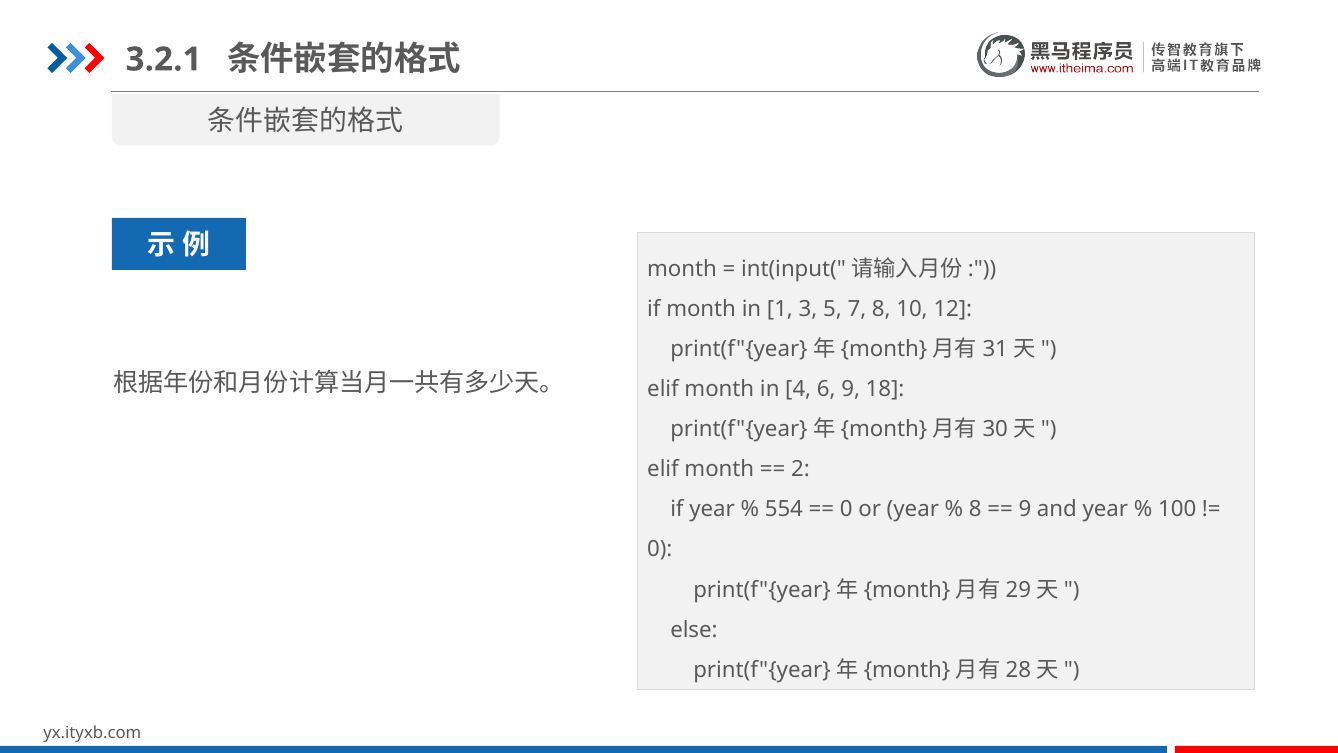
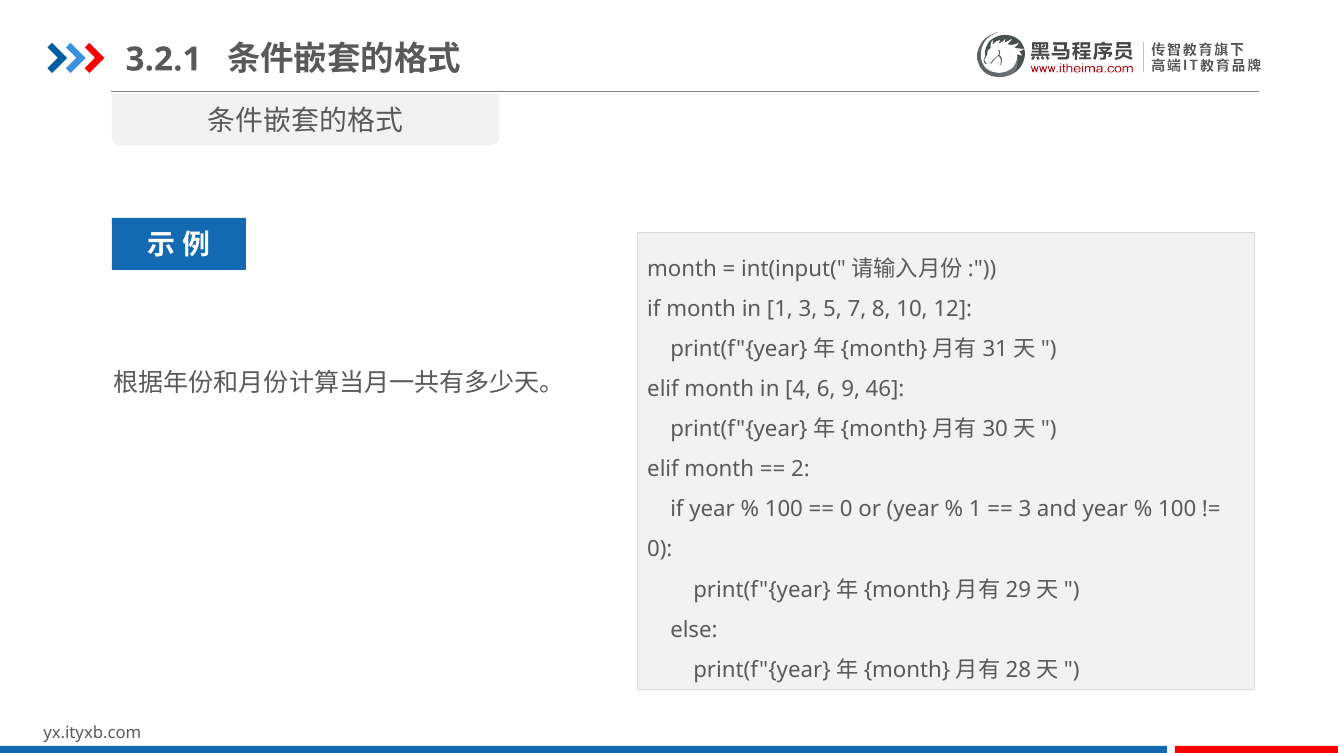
18: 18 -> 46 (885, 389)
554: 554 -> 100 (784, 509)
8: 8 -> 1 (975, 509)
9: 9 -> 3 (1025, 509)
